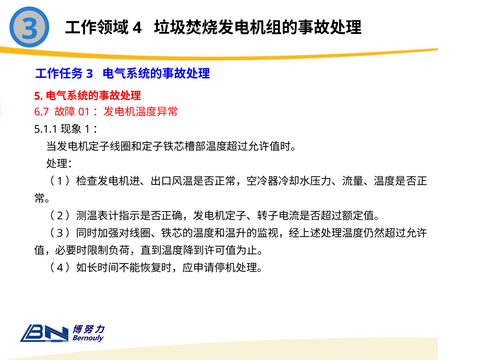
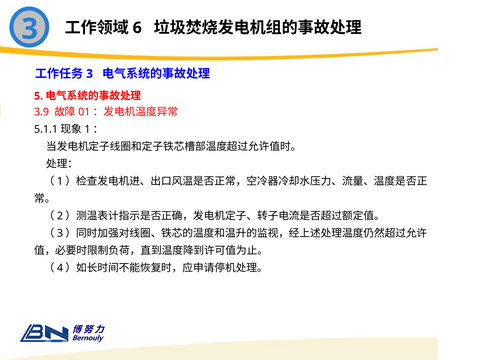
4: 4 -> 6 (137, 28)
6.7: 6.7 -> 3.9 (42, 112)
